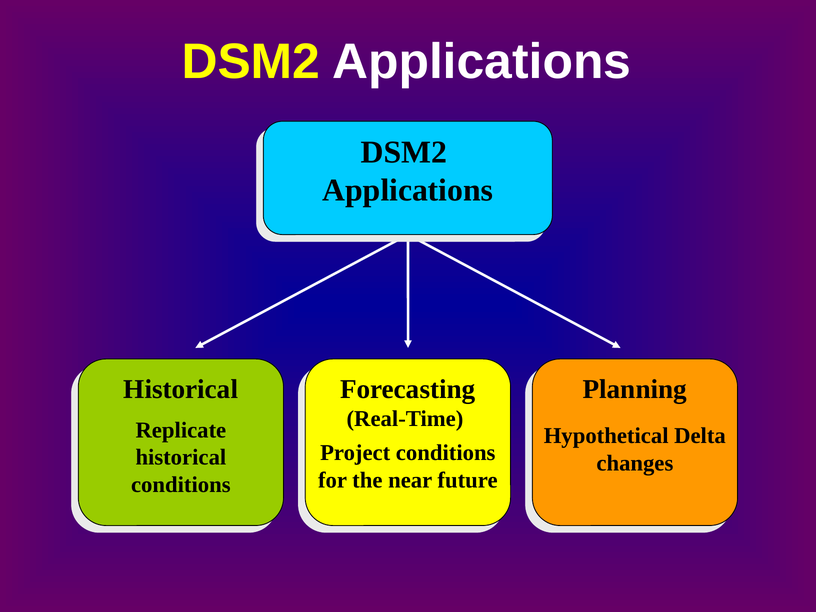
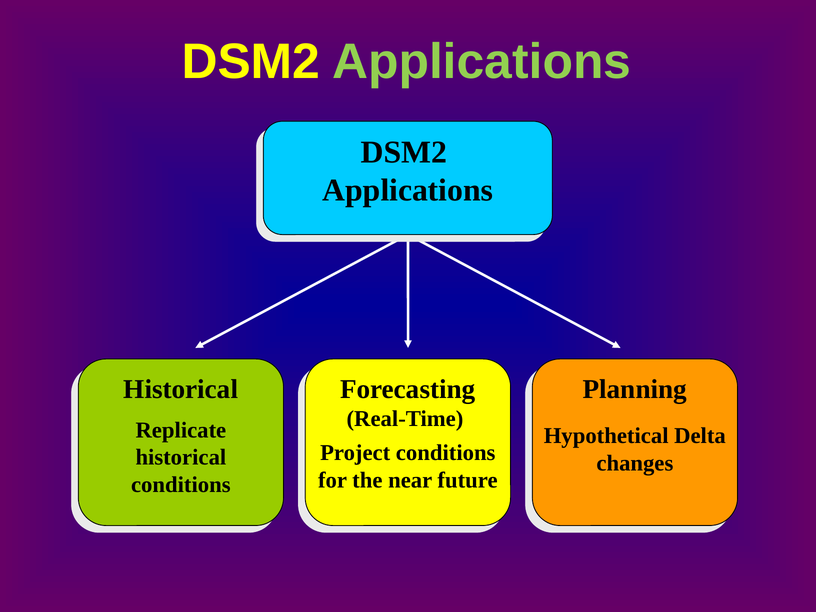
Applications colour: white -> light green (482, 62)
